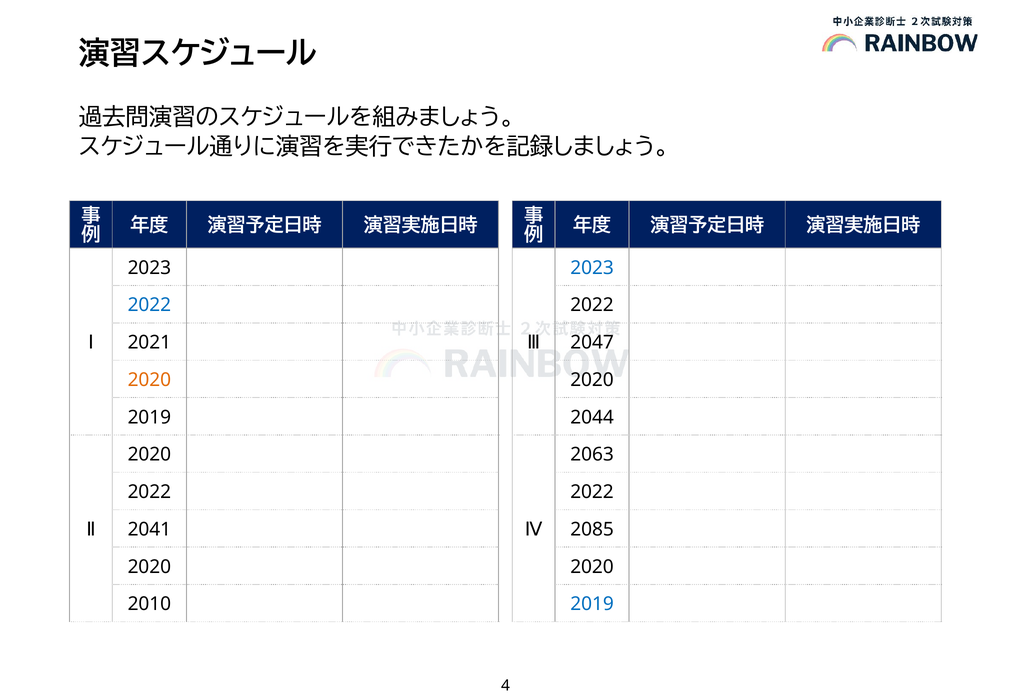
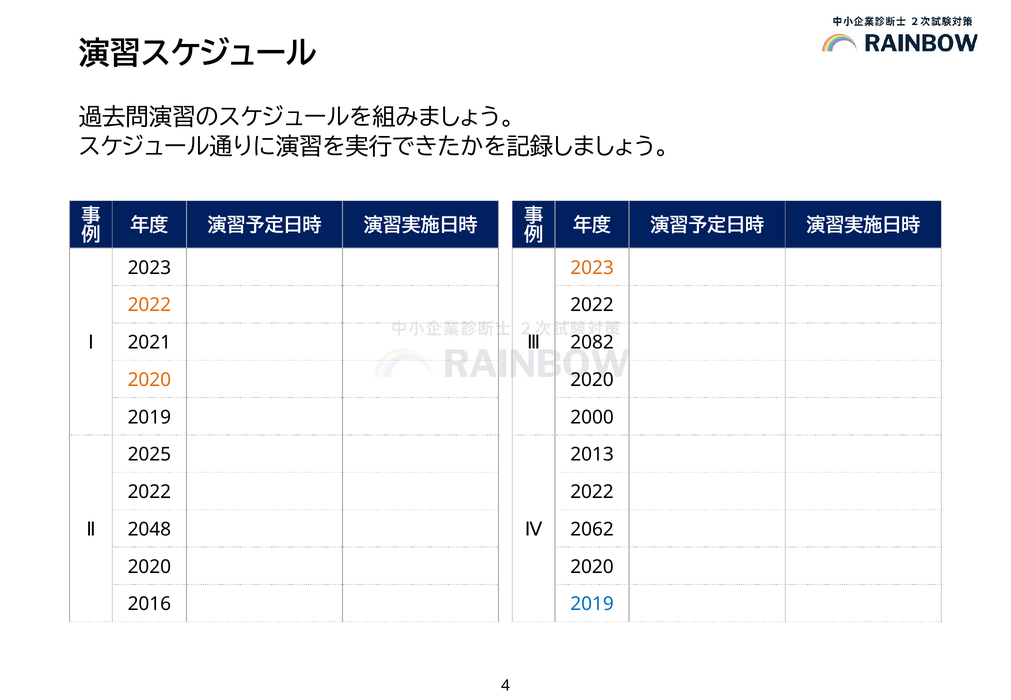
2023 colour: blue -> orange (592, 268)
2022 colour: blue -> orange (149, 305)
2047: 2047 -> 2082 (592, 342)
2044: 2044 -> 2000 (592, 417)
2020: 2020 -> 2025 (149, 455)
2063: 2063 -> 2013 (592, 455)
2041: 2041 -> 2048 (149, 529)
2085: 2085 -> 2062 (592, 529)
2010: 2010 -> 2016 (149, 604)
